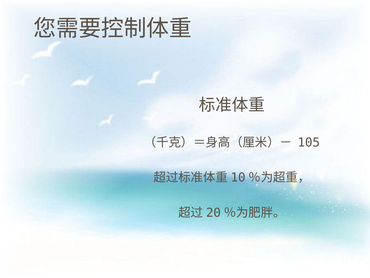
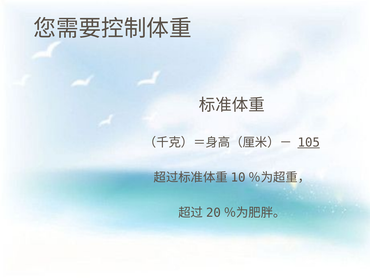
105 underline: none -> present (309, 142)
